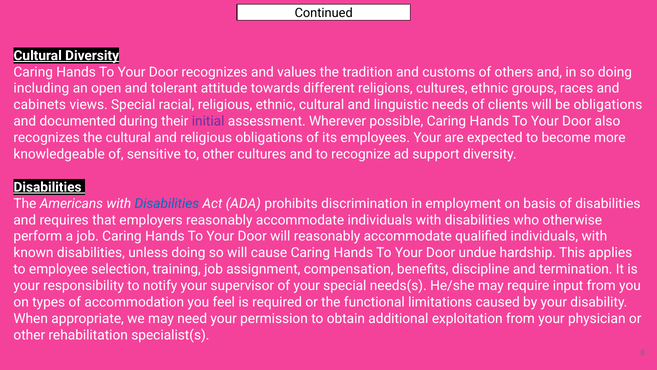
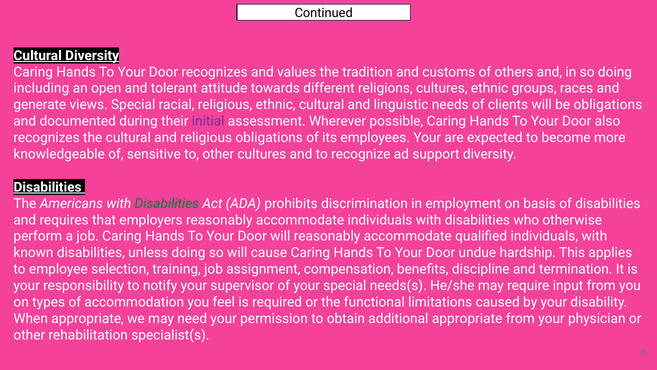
cabinets: cabinets -> generate (40, 105)
Disabilities colour: blue -> green (167, 203)
additional exploitation: exploitation -> appropriate (467, 318)
